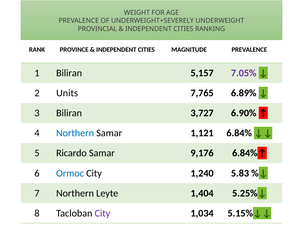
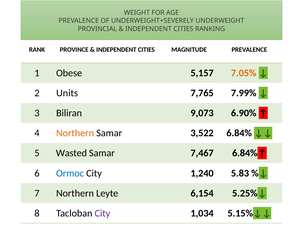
1 Biliran: Biliran -> Obese (69, 73)
7.05% colour: purple -> orange (244, 73)
6.89%: 6.89% -> 7.99% (244, 93)
3,727: 3,727 -> 9,073 (202, 113)
Northern colour: blue -> orange (75, 133)
1,121: 1,121 -> 3,522 (202, 133)
Ricardo: Ricardo -> Wasted (71, 153)
9,176: 9,176 -> 7,467 (202, 153)
1,404: 1,404 -> 6,154 (202, 193)
